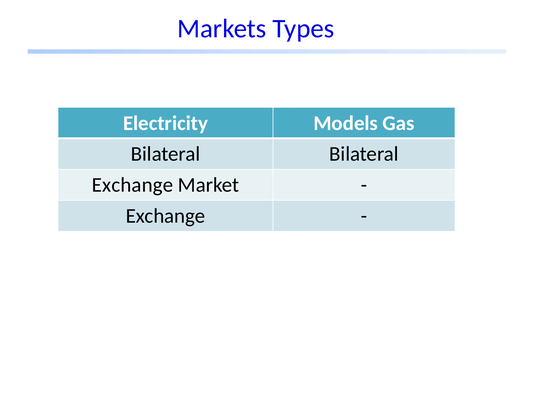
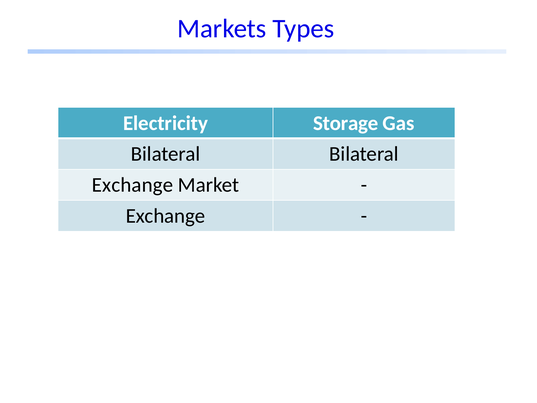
Models: Models -> Storage (346, 123)
